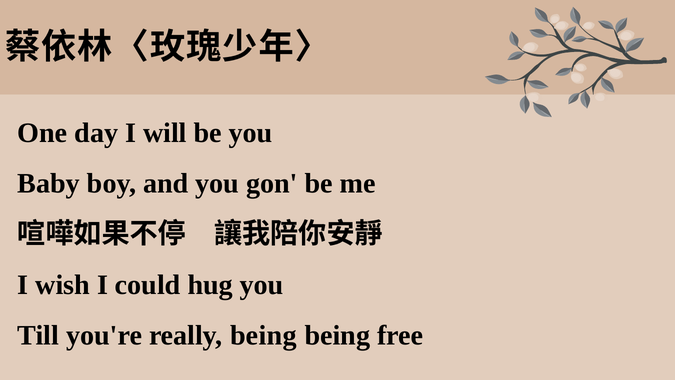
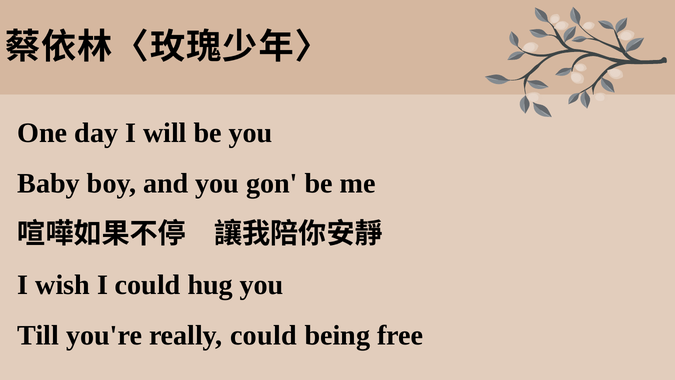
really being: being -> could (263, 335)
